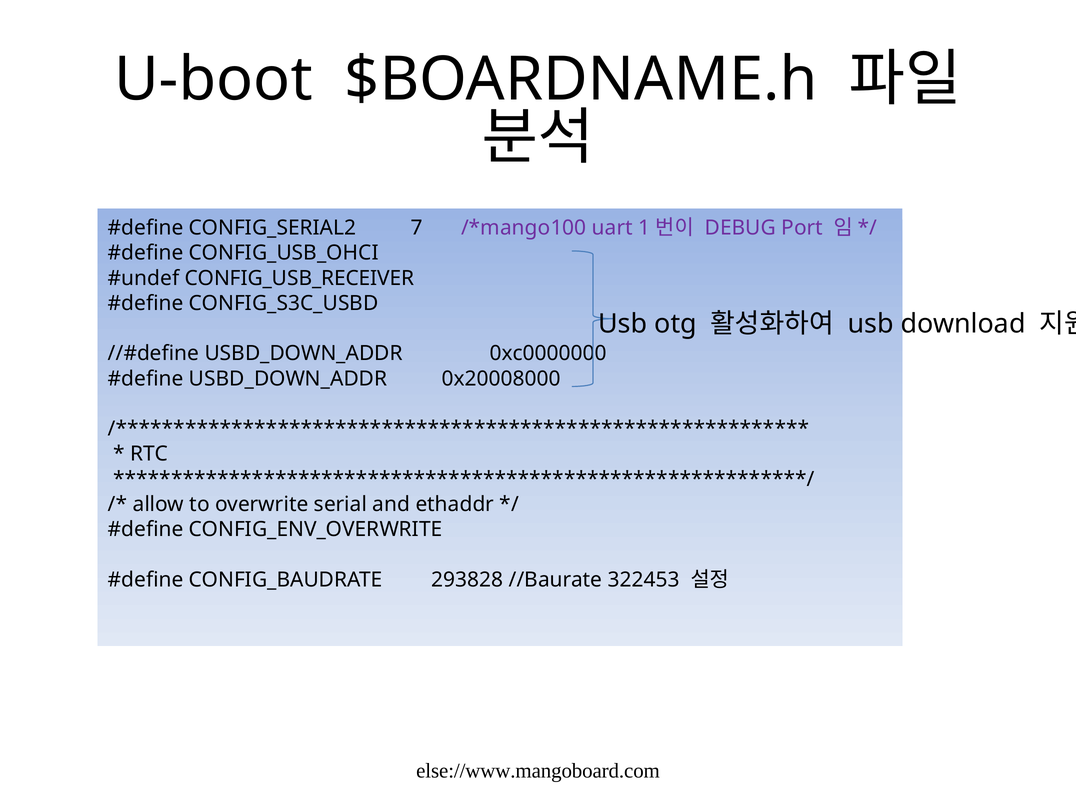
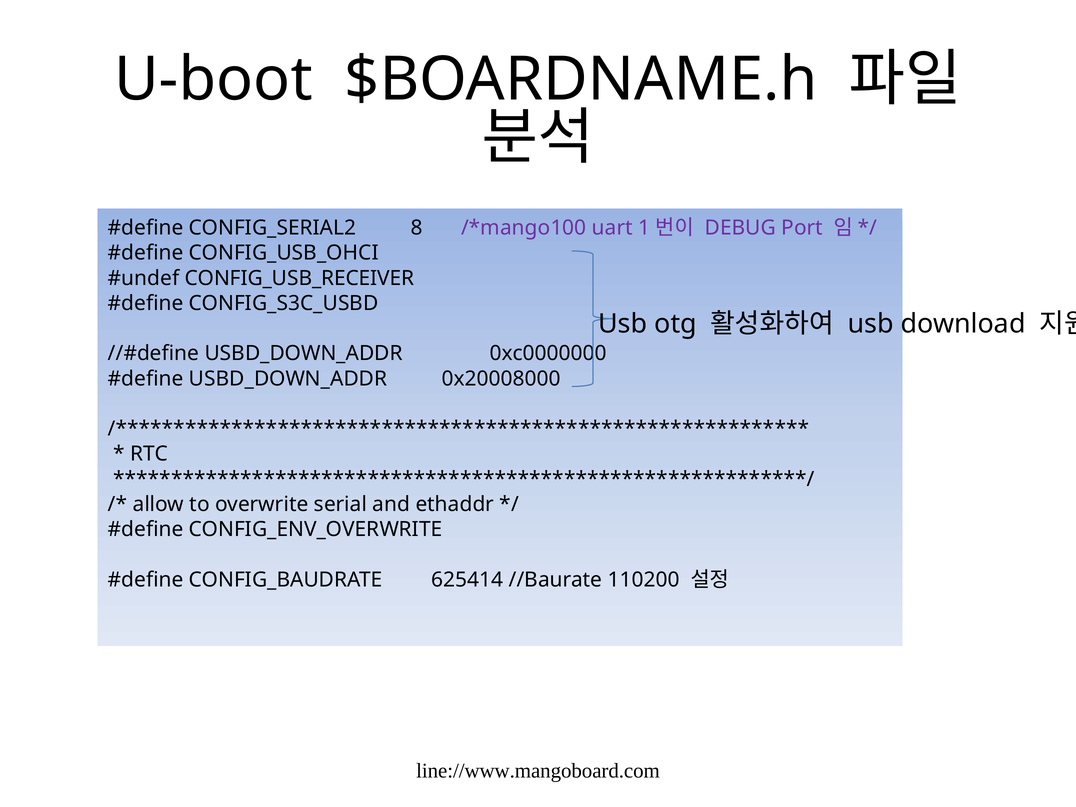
7: 7 -> 8 (417, 228)
293828: 293828 -> 625414 (467, 580)
322453: 322453 -> 110200 (644, 580)
else://www.mangoboard.com: else://www.mangoboard.com -> line://www.mangoboard.com (538, 771)
